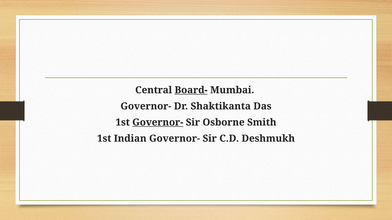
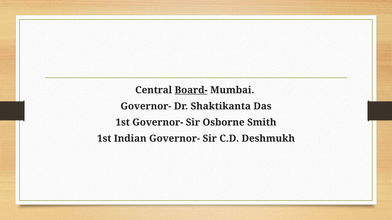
Governor- underline: present -> none (158, 123)
